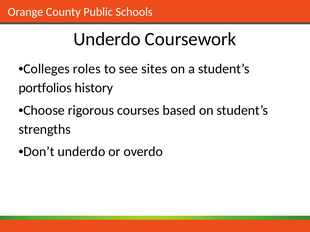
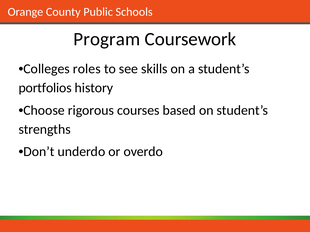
Underdo: Underdo -> Program (107, 39)
sites: sites -> skills (154, 69)
